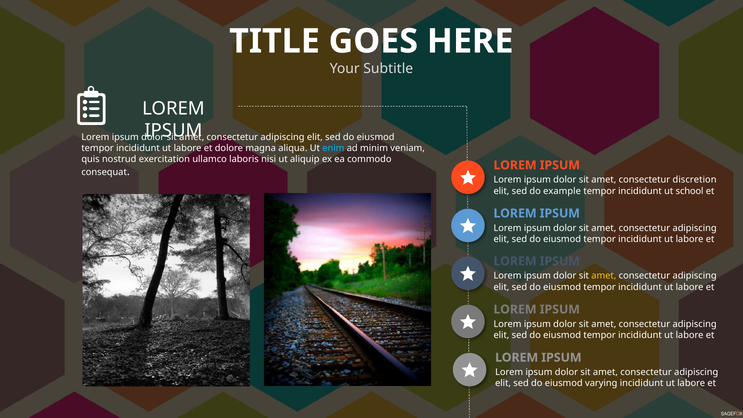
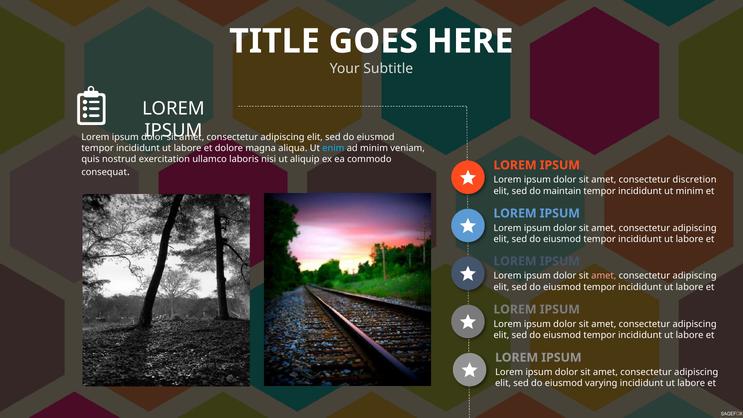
example: example -> maintain (562, 191)
ut school: school -> minim (690, 191)
amet colour: yellow -> pink (604, 276)
